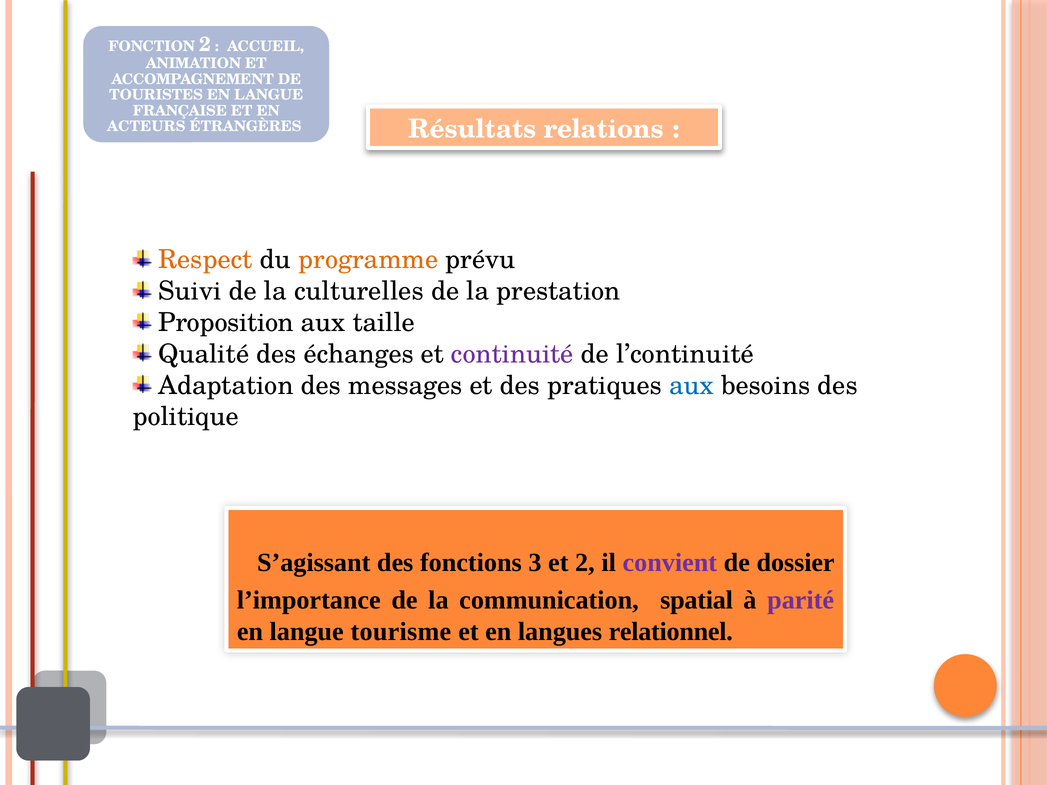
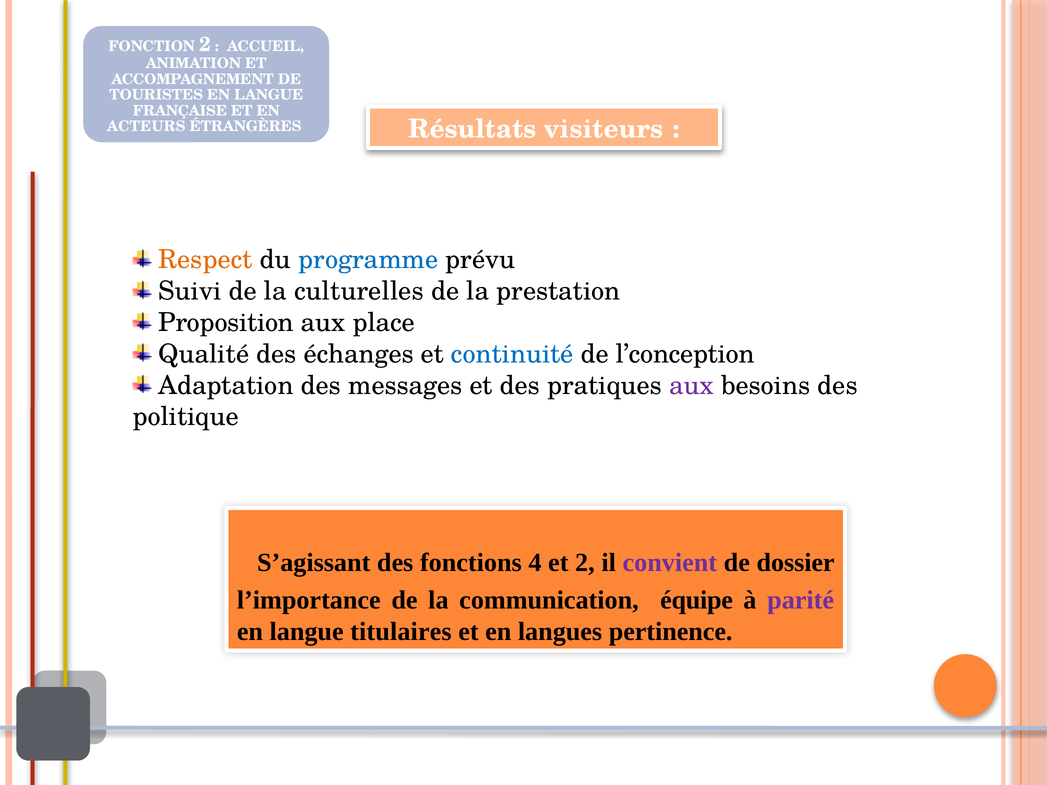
relations: relations -> visiteurs (604, 129)
programme colour: orange -> blue (368, 260)
taille: taille -> place (384, 323)
continuité colour: purple -> blue (512, 354)
l’continuité: l’continuité -> l’conception (685, 354)
aux colour: blue -> purple (692, 386)
3: 3 -> 4 (535, 563)
spatial: spatial -> équipe (697, 601)
tourisme: tourisme -> titulaires (401, 632)
relationnel: relationnel -> pertinence (671, 632)
